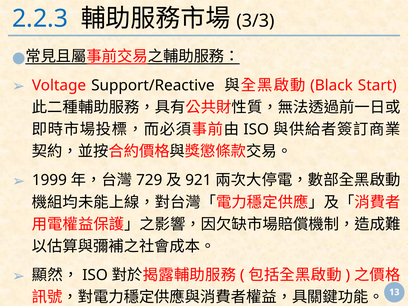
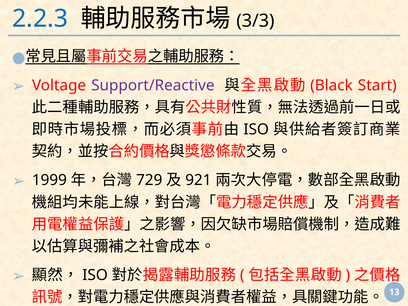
Support/Reactive colour: black -> purple (153, 85)
